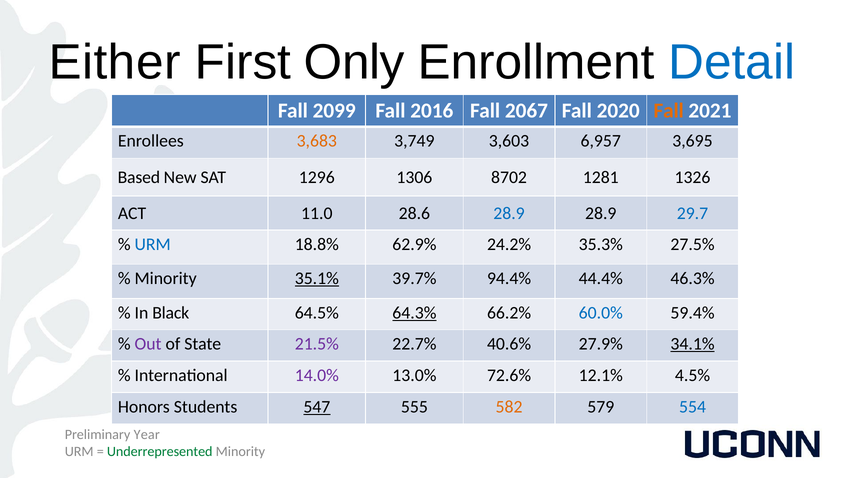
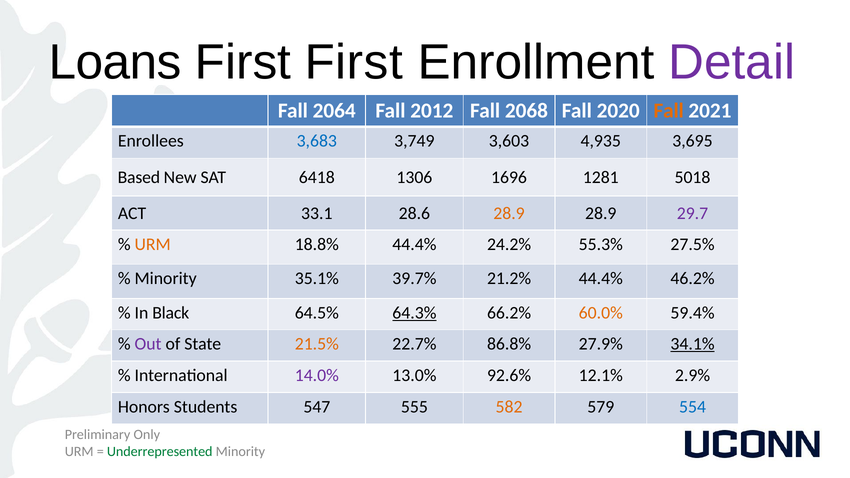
Either: Either -> Loans (115, 62)
First Only: Only -> First (354, 62)
Detail colour: blue -> purple (732, 62)
2099: 2099 -> 2064 (334, 111)
2016: 2016 -> 2012 (432, 111)
2067: 2067 -> 2068 (526, 111)
3,683 colour: orange -> blue (317, 141)
6,957: 6,957 -> 4,935 (601, 141)
1296: 1296 -> 6418 (317, 177)
8702: 8702 -> 1696 (509, 177)
1326: 1326 -> 5018 (692, 177)
11.0: 11.0 -> 33.1 (317, 213)
28.9 colour: blue -> orange (509, 213)
29.7 colour: blue -> purple (692, 213)
URM colour: blue -> orange (153, 244)
18.8% 62.9%: 62.9% -> 44.4% (414, 244)
35.3%: 35.3% -> 55.3% (601, 244)
35.1% underline: present -> none (317, 279)
94.4%: 94.4% -> 21.2% (509, 279)
46.3%: 46.3% -> 46.2% (693, 279)
60.0% colour: blue -> orange (601, 313)
21.5% colour: purple -> orange (317, 344)
40.6%: 40.6% -> 86.8% (509, 344)
72.6%: 72.6% -> 92.6% (509, 375)
4.5%: 4.5% -> 2.9% (693, 375)
547 underline: present -> none (317, 407)
Year: Year -> Only (147, 435)
